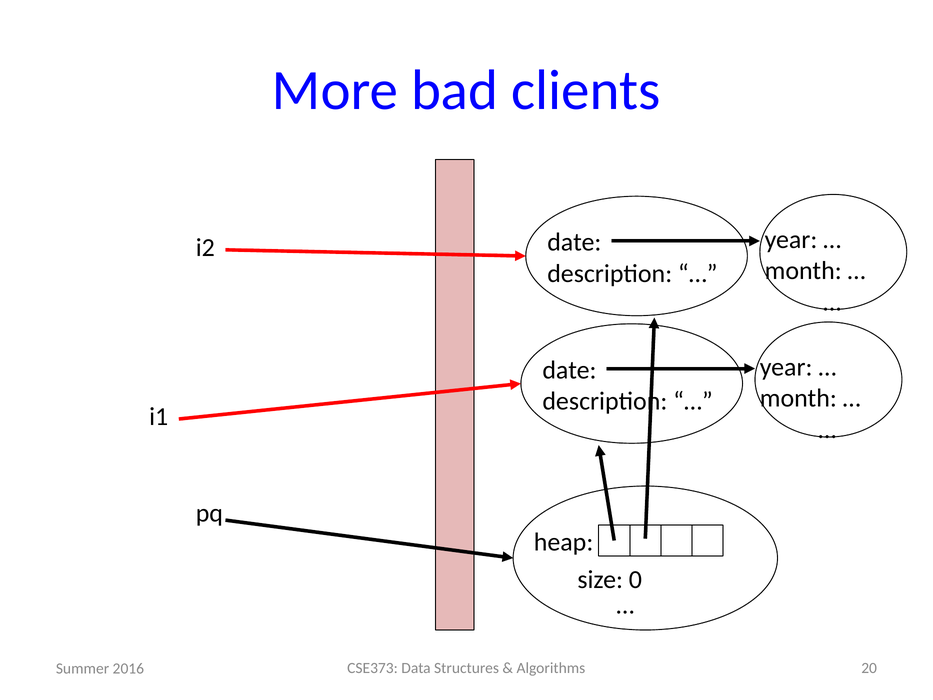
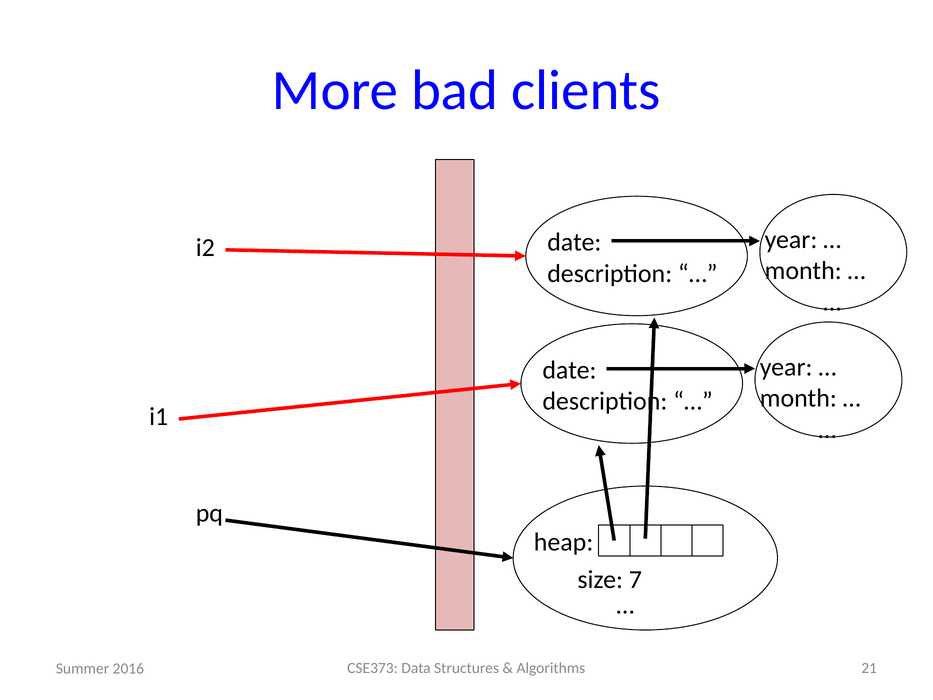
0: 0 -> 7 (635, 580)
20: 20 -> 21 (869, 668)
